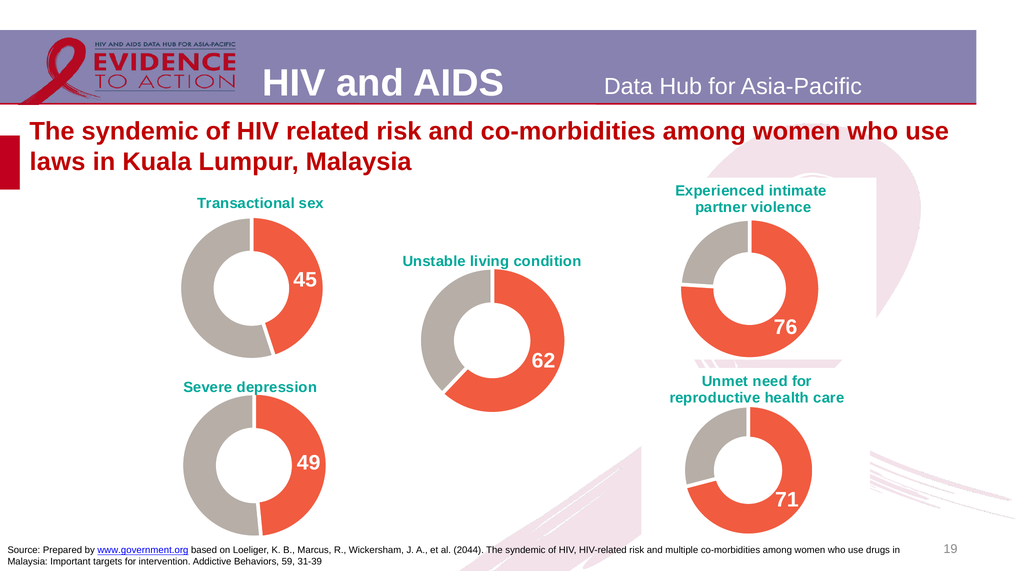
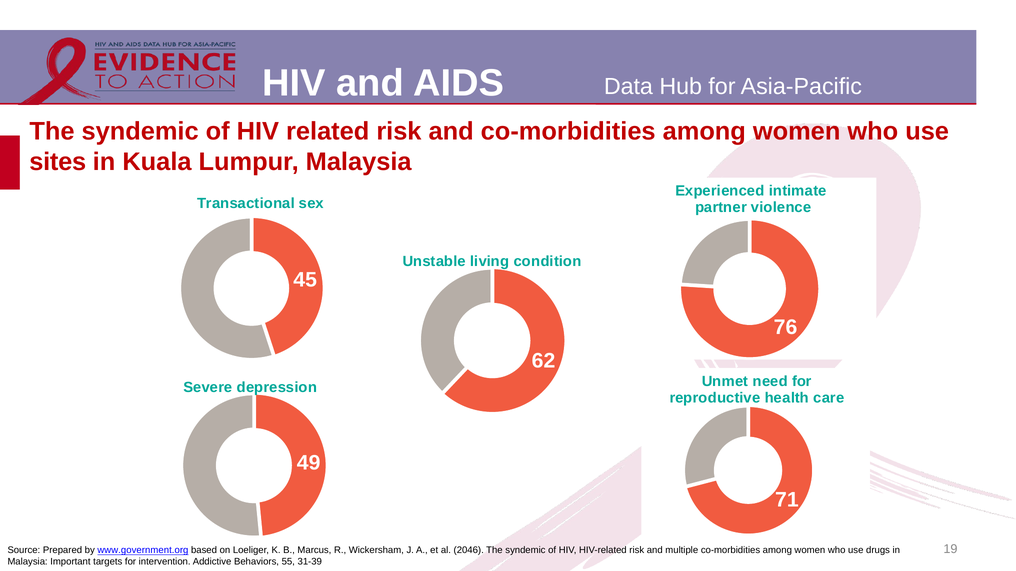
laws: laws -> sites (58, 162)
2044: 2044 -> 2046 (469, 551)
59: 59 -> 55 (288, 562)
